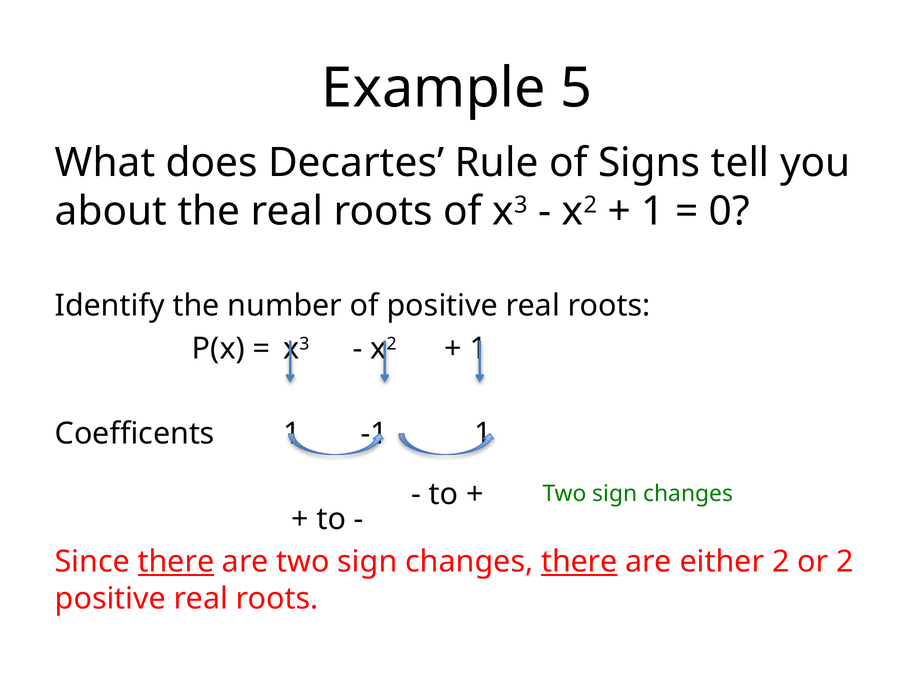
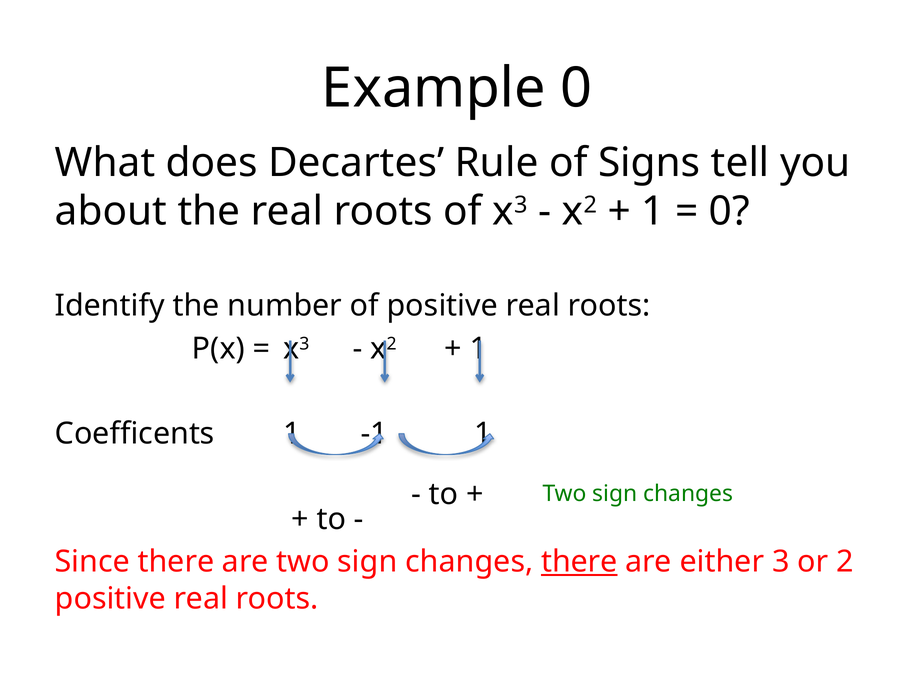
Example 5: 5 -> 0 (576, 88)
there underline: present -> none (176, 561)
either 2: 2 -> 3 (781, 561)
